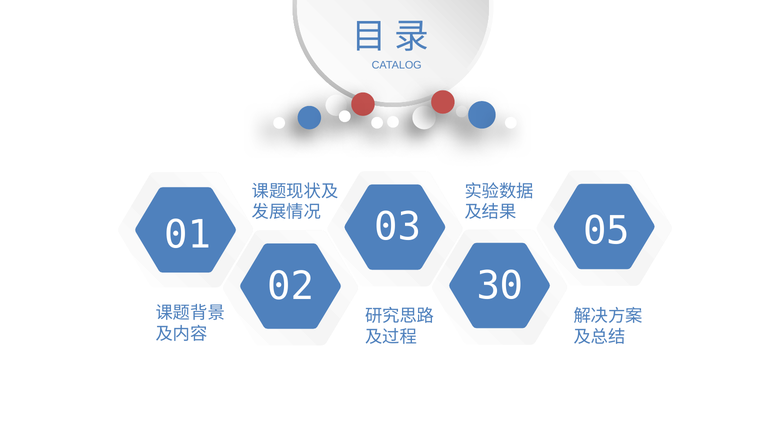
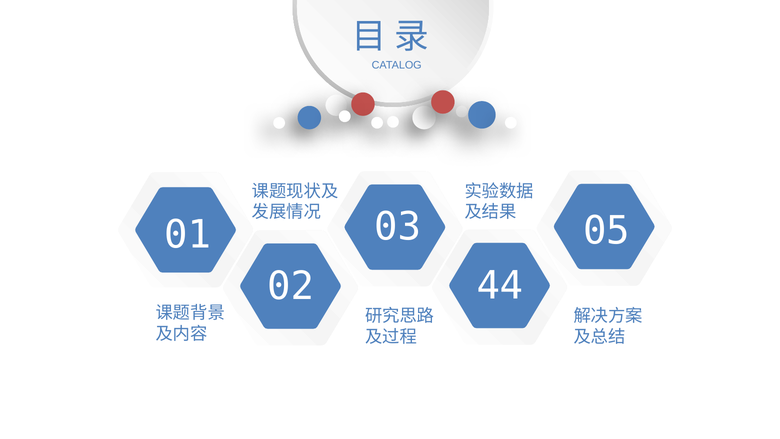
30: 30 -> 44 (500, 286)
